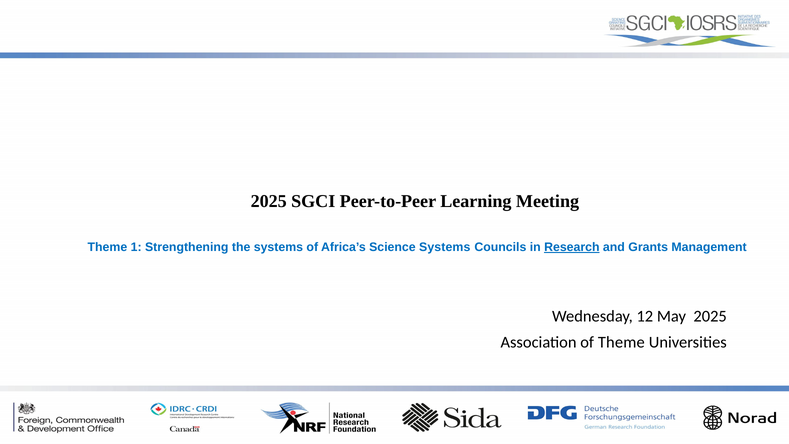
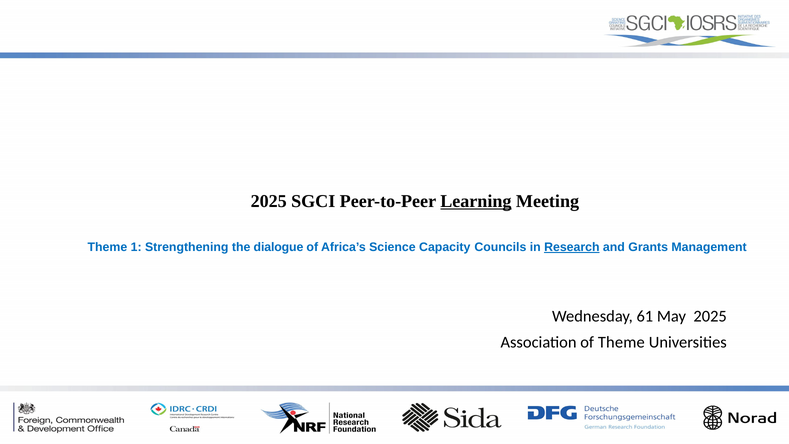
Learning underline: none -> present (476, 201)
the systems: systems -> dialogue (278, 247)
Science Systems: Systems -> Capacity (445, 247)
12: 12 -> 61 (645, 316)
